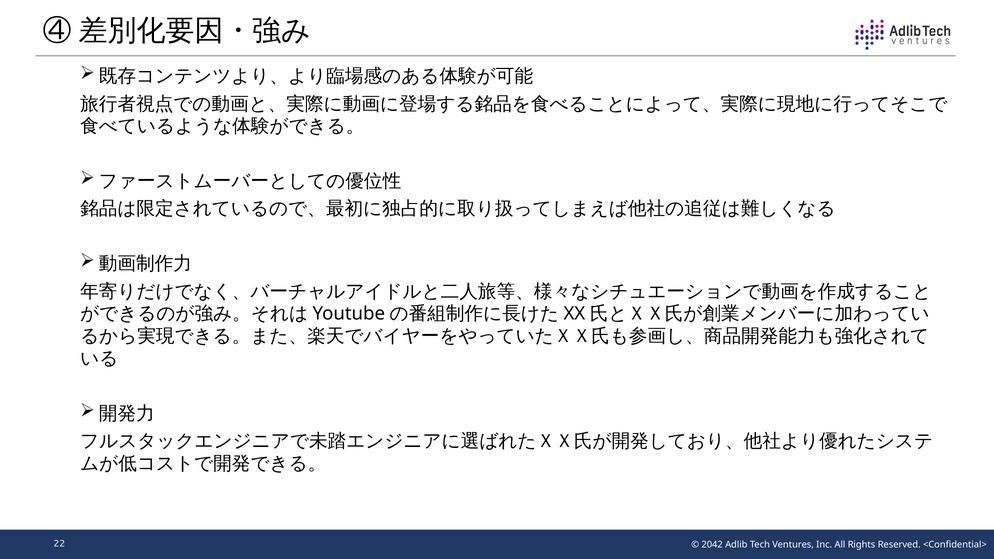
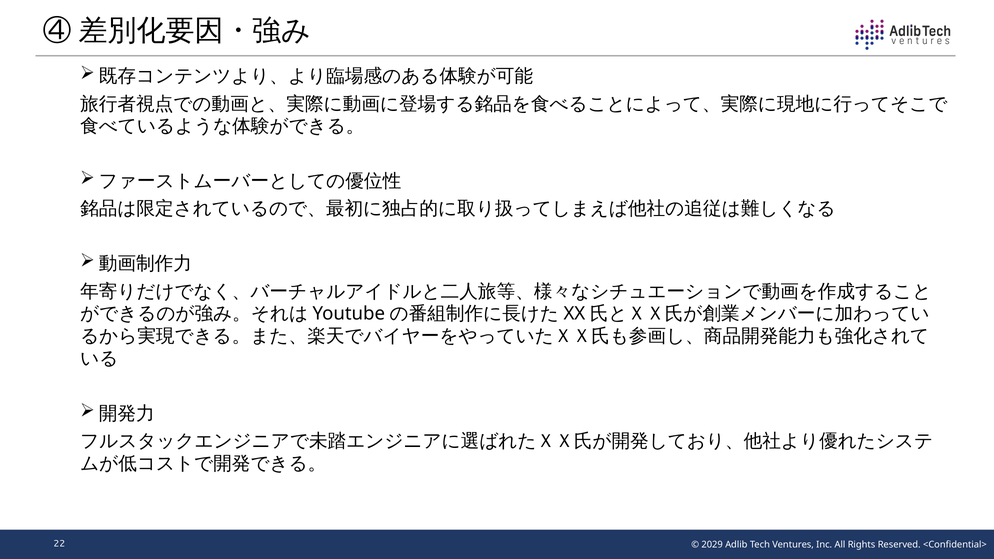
2042: 2042 -> 2029 (712, 545)
